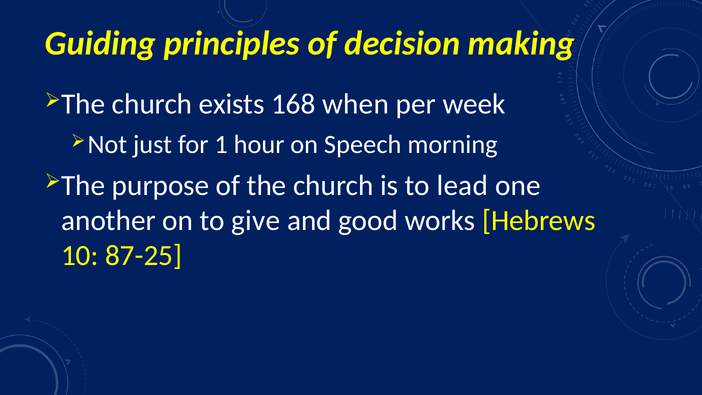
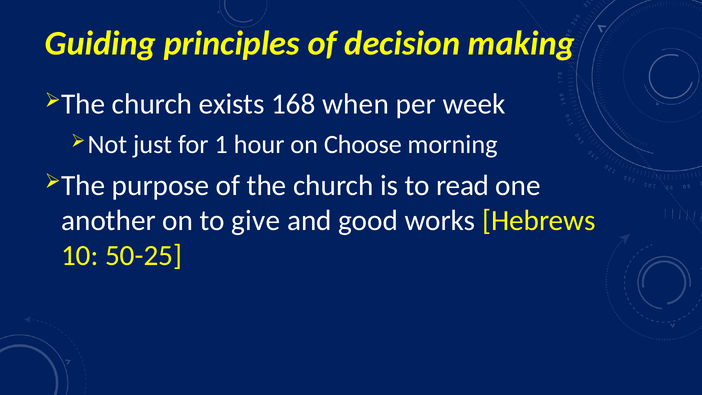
Speech: Speech -> Choose (363, 145)
lead: lead -> read (463, 185)
87-25: 87-25 -> 50-25 (144, 256)
